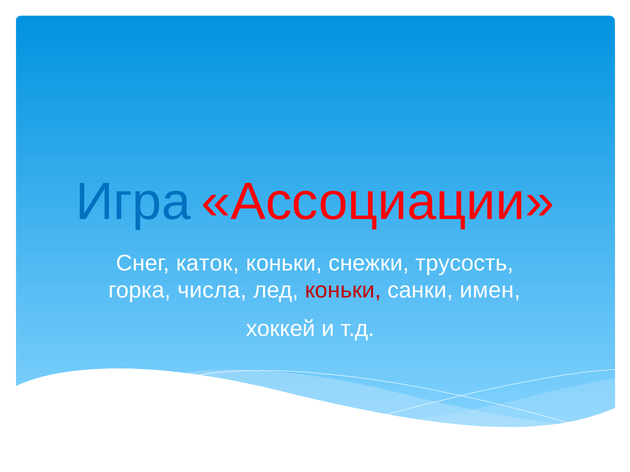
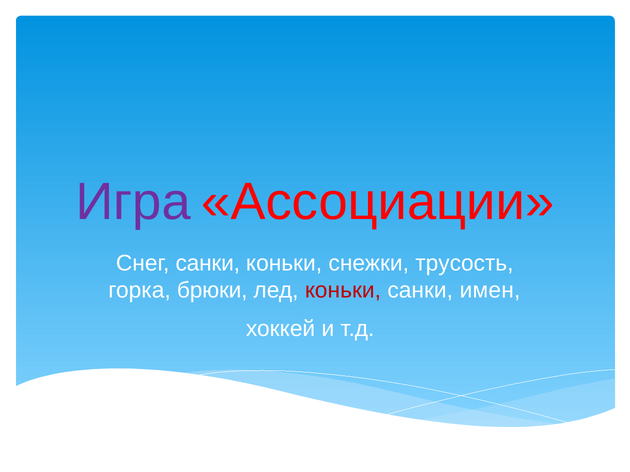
Игра colour: blue -> purple (133, 202)
Снег каток: каток -> санки (208, 263)
числа: числа -> брюки (212, 291)
